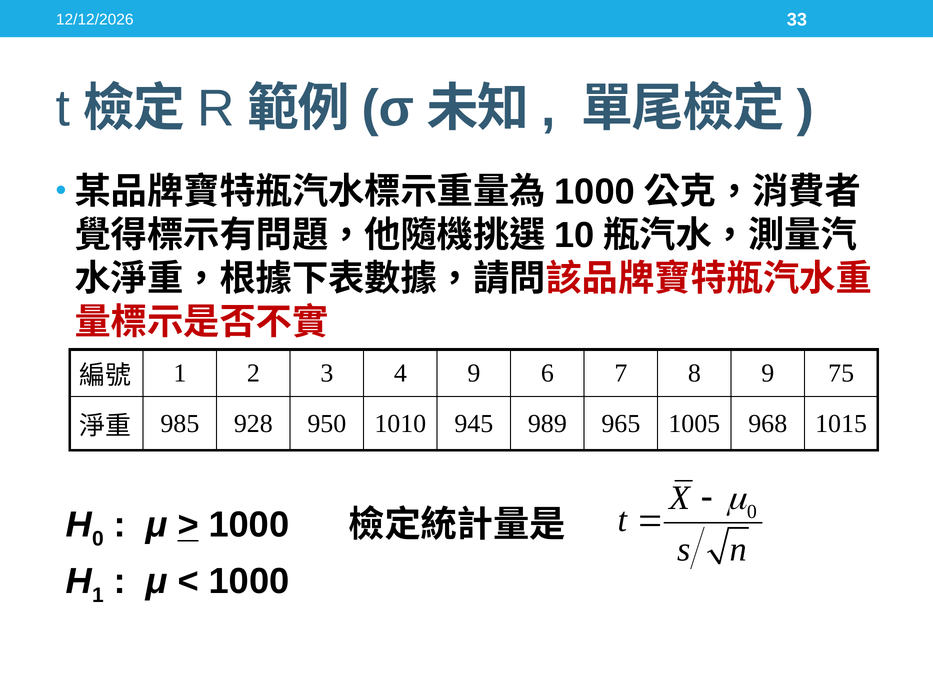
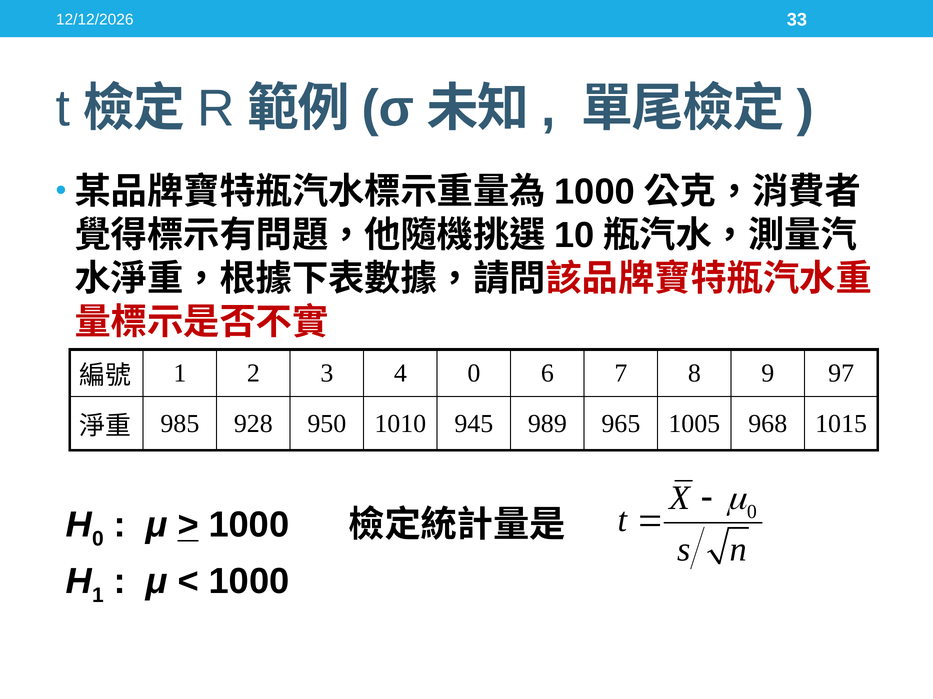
4 9: 9 -> 0 (474, 374)
75: 75 -> 97 (841, 374)
